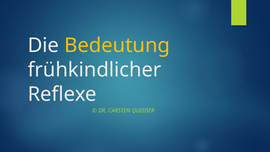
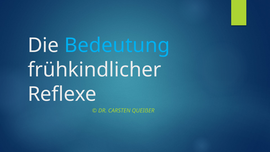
Bedeutung colour: yellow -> light blue (117, 45)
